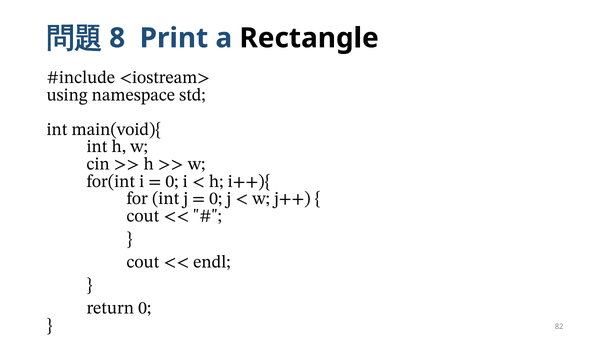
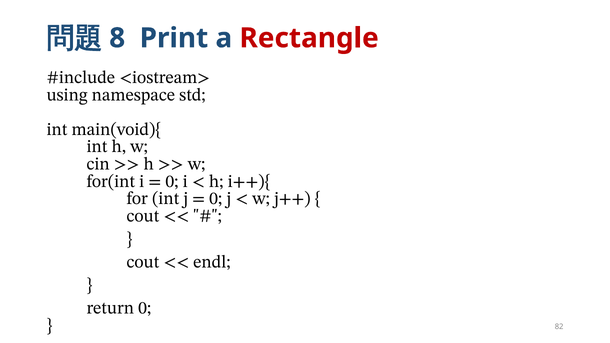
Rectangle colour: black -> red (309, 38)
